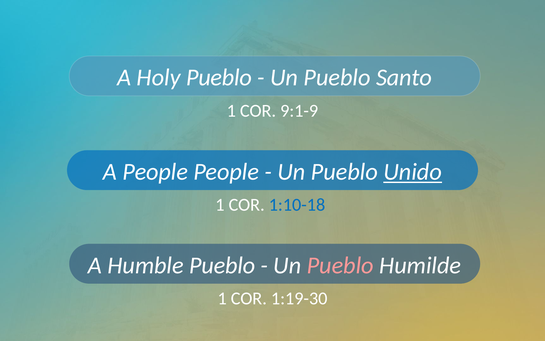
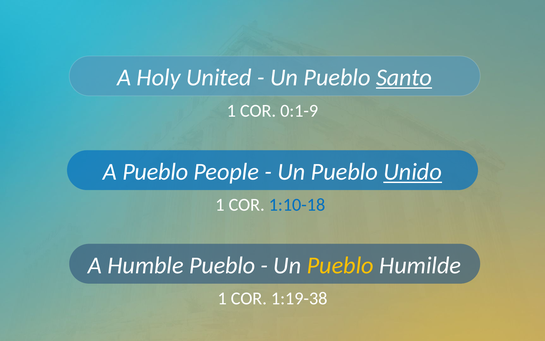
Holy Pueblo: Pueblo -> United (219, 78)
Santo underline: none -> present (404, 78)
9:1-9: 9:1-9 -> 0:1-9 (299, 111)
A People: People -> Pueblo (155, 172)
Pueblo colour: pink -> yellow (340, 265)
1:19-30: 1:19-30 -> 1:19-38 (299, 298)
